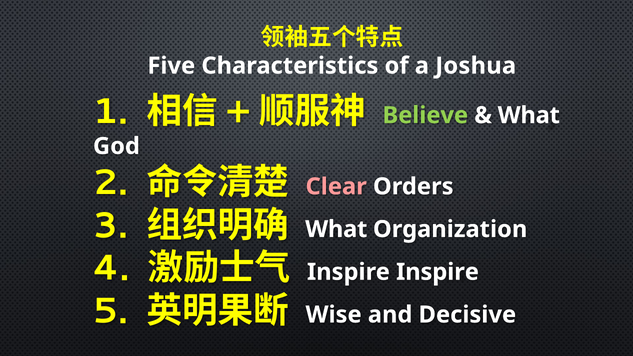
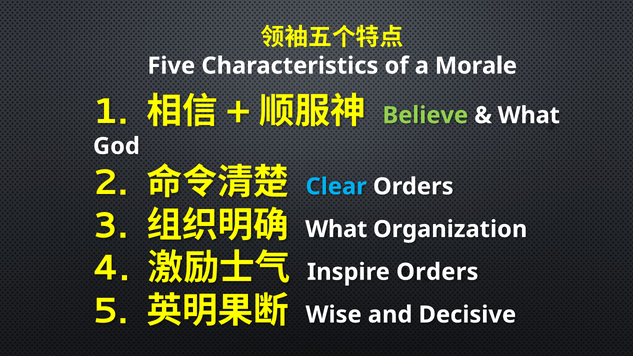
Joshua: Joshua -> Morale (476, 66)
Clear colour: pink -> light blue (336, 187)
Inspire Inspire: Inspire -> Orders (437, 272)
